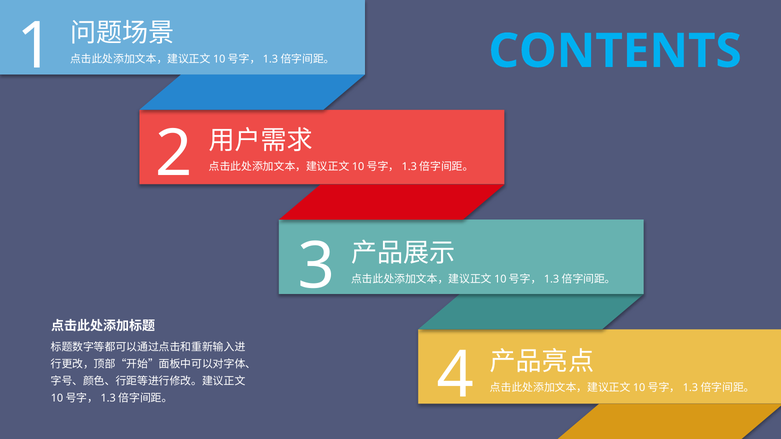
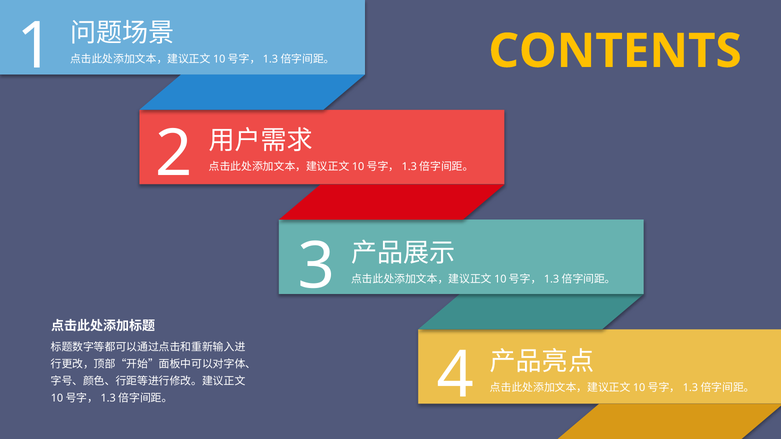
CONTENTS colour: light blue -> yellow (615, 51)
